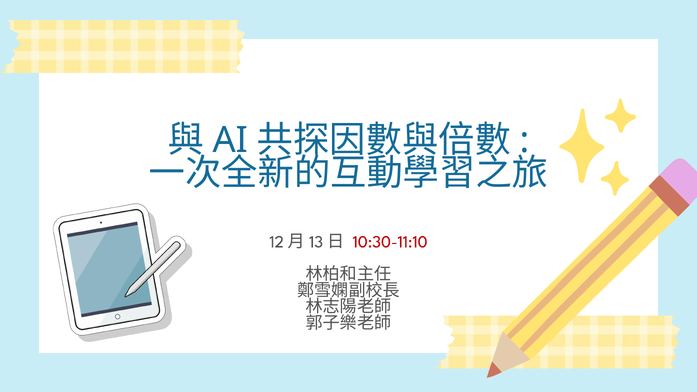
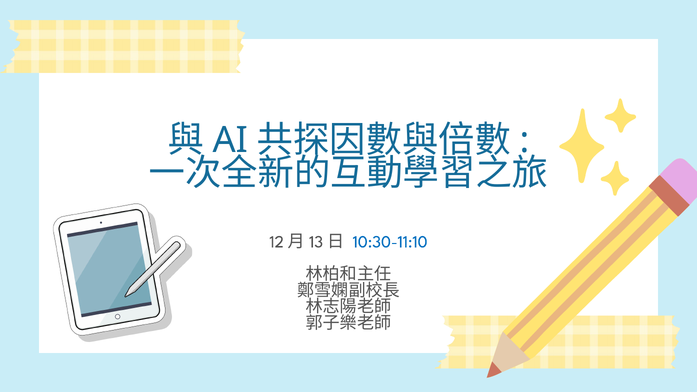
10:30-11:10 colour: red -> blue (390, 242)
